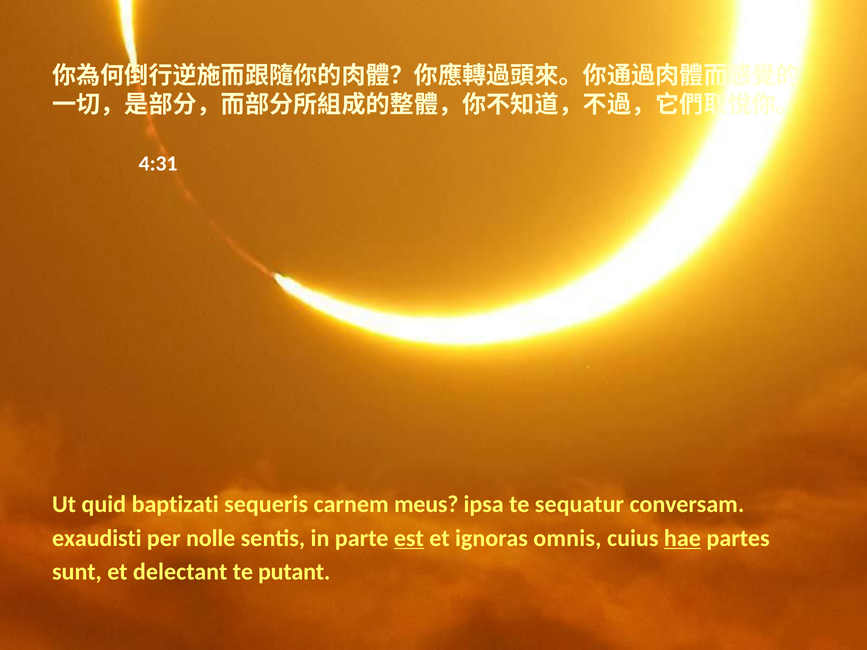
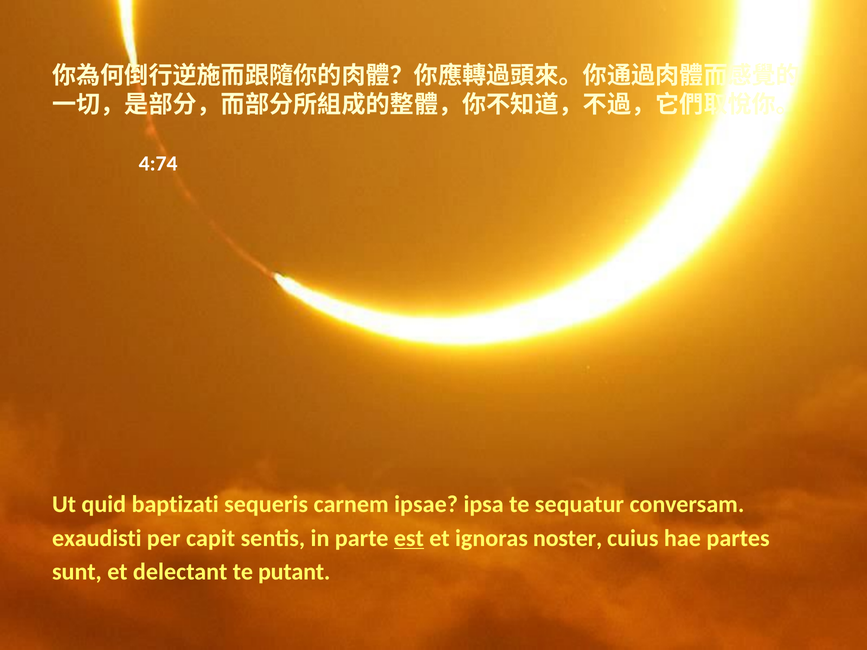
4:31: 4:31 -> 4:74 (158, 164)
meus: meus -> ipsae (426, 505)
nolle: nolle -> capit (211, 538)
omnis: omnis -> noster (568, 538)
hae underline: present -> none (682, 538)
